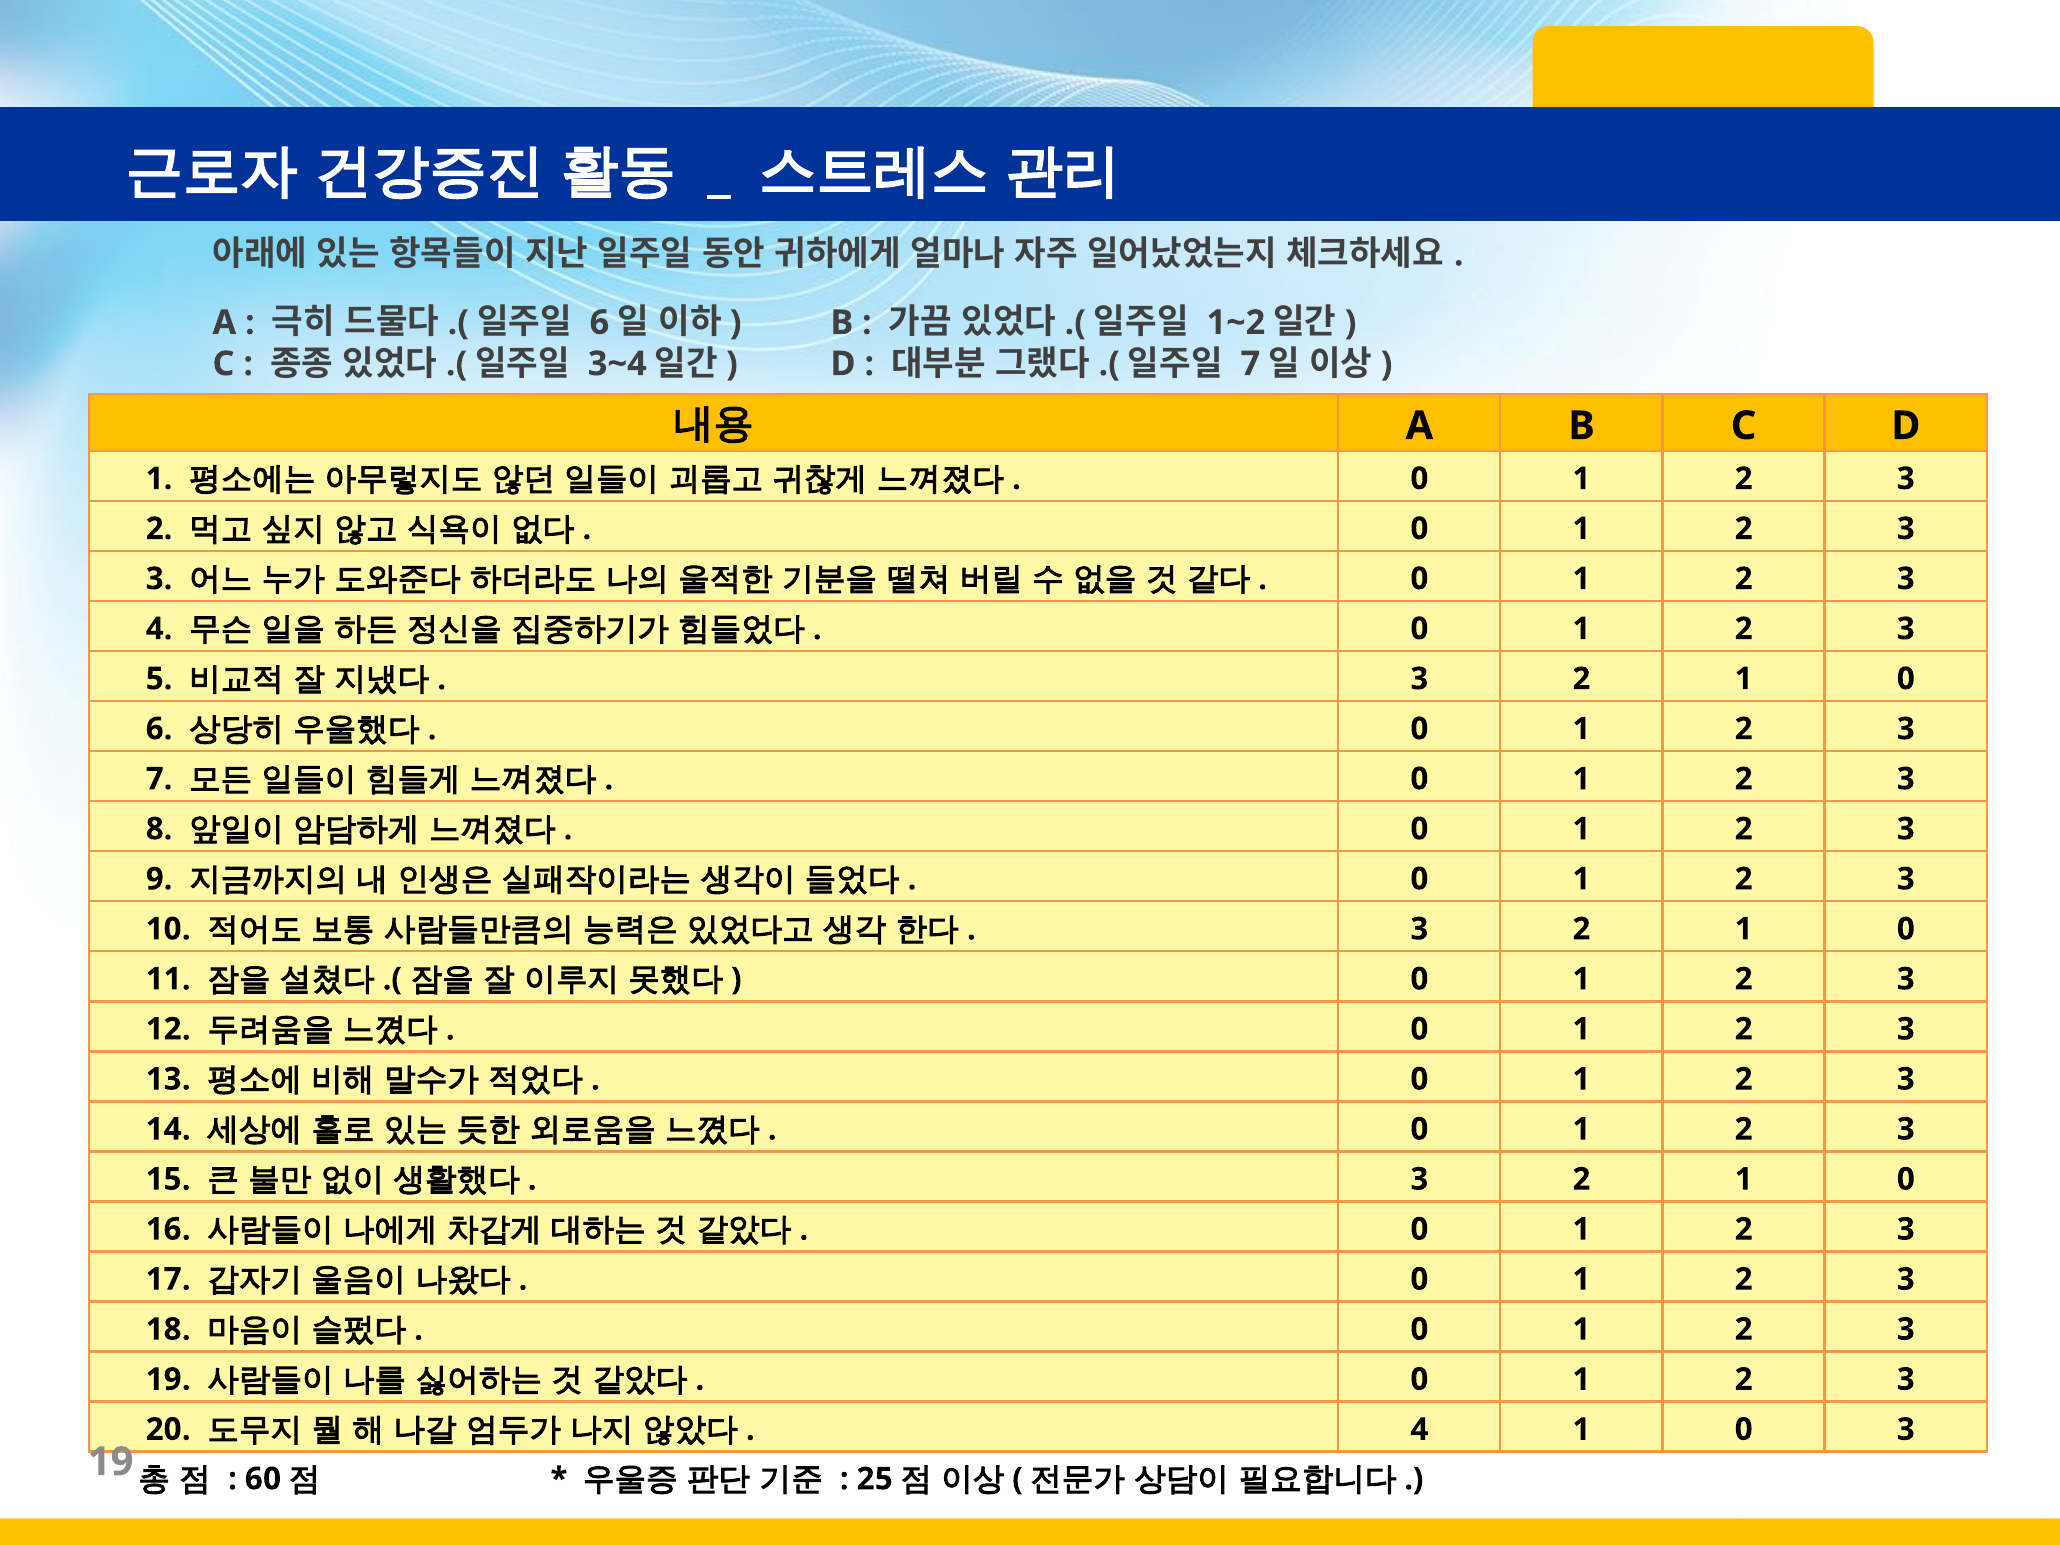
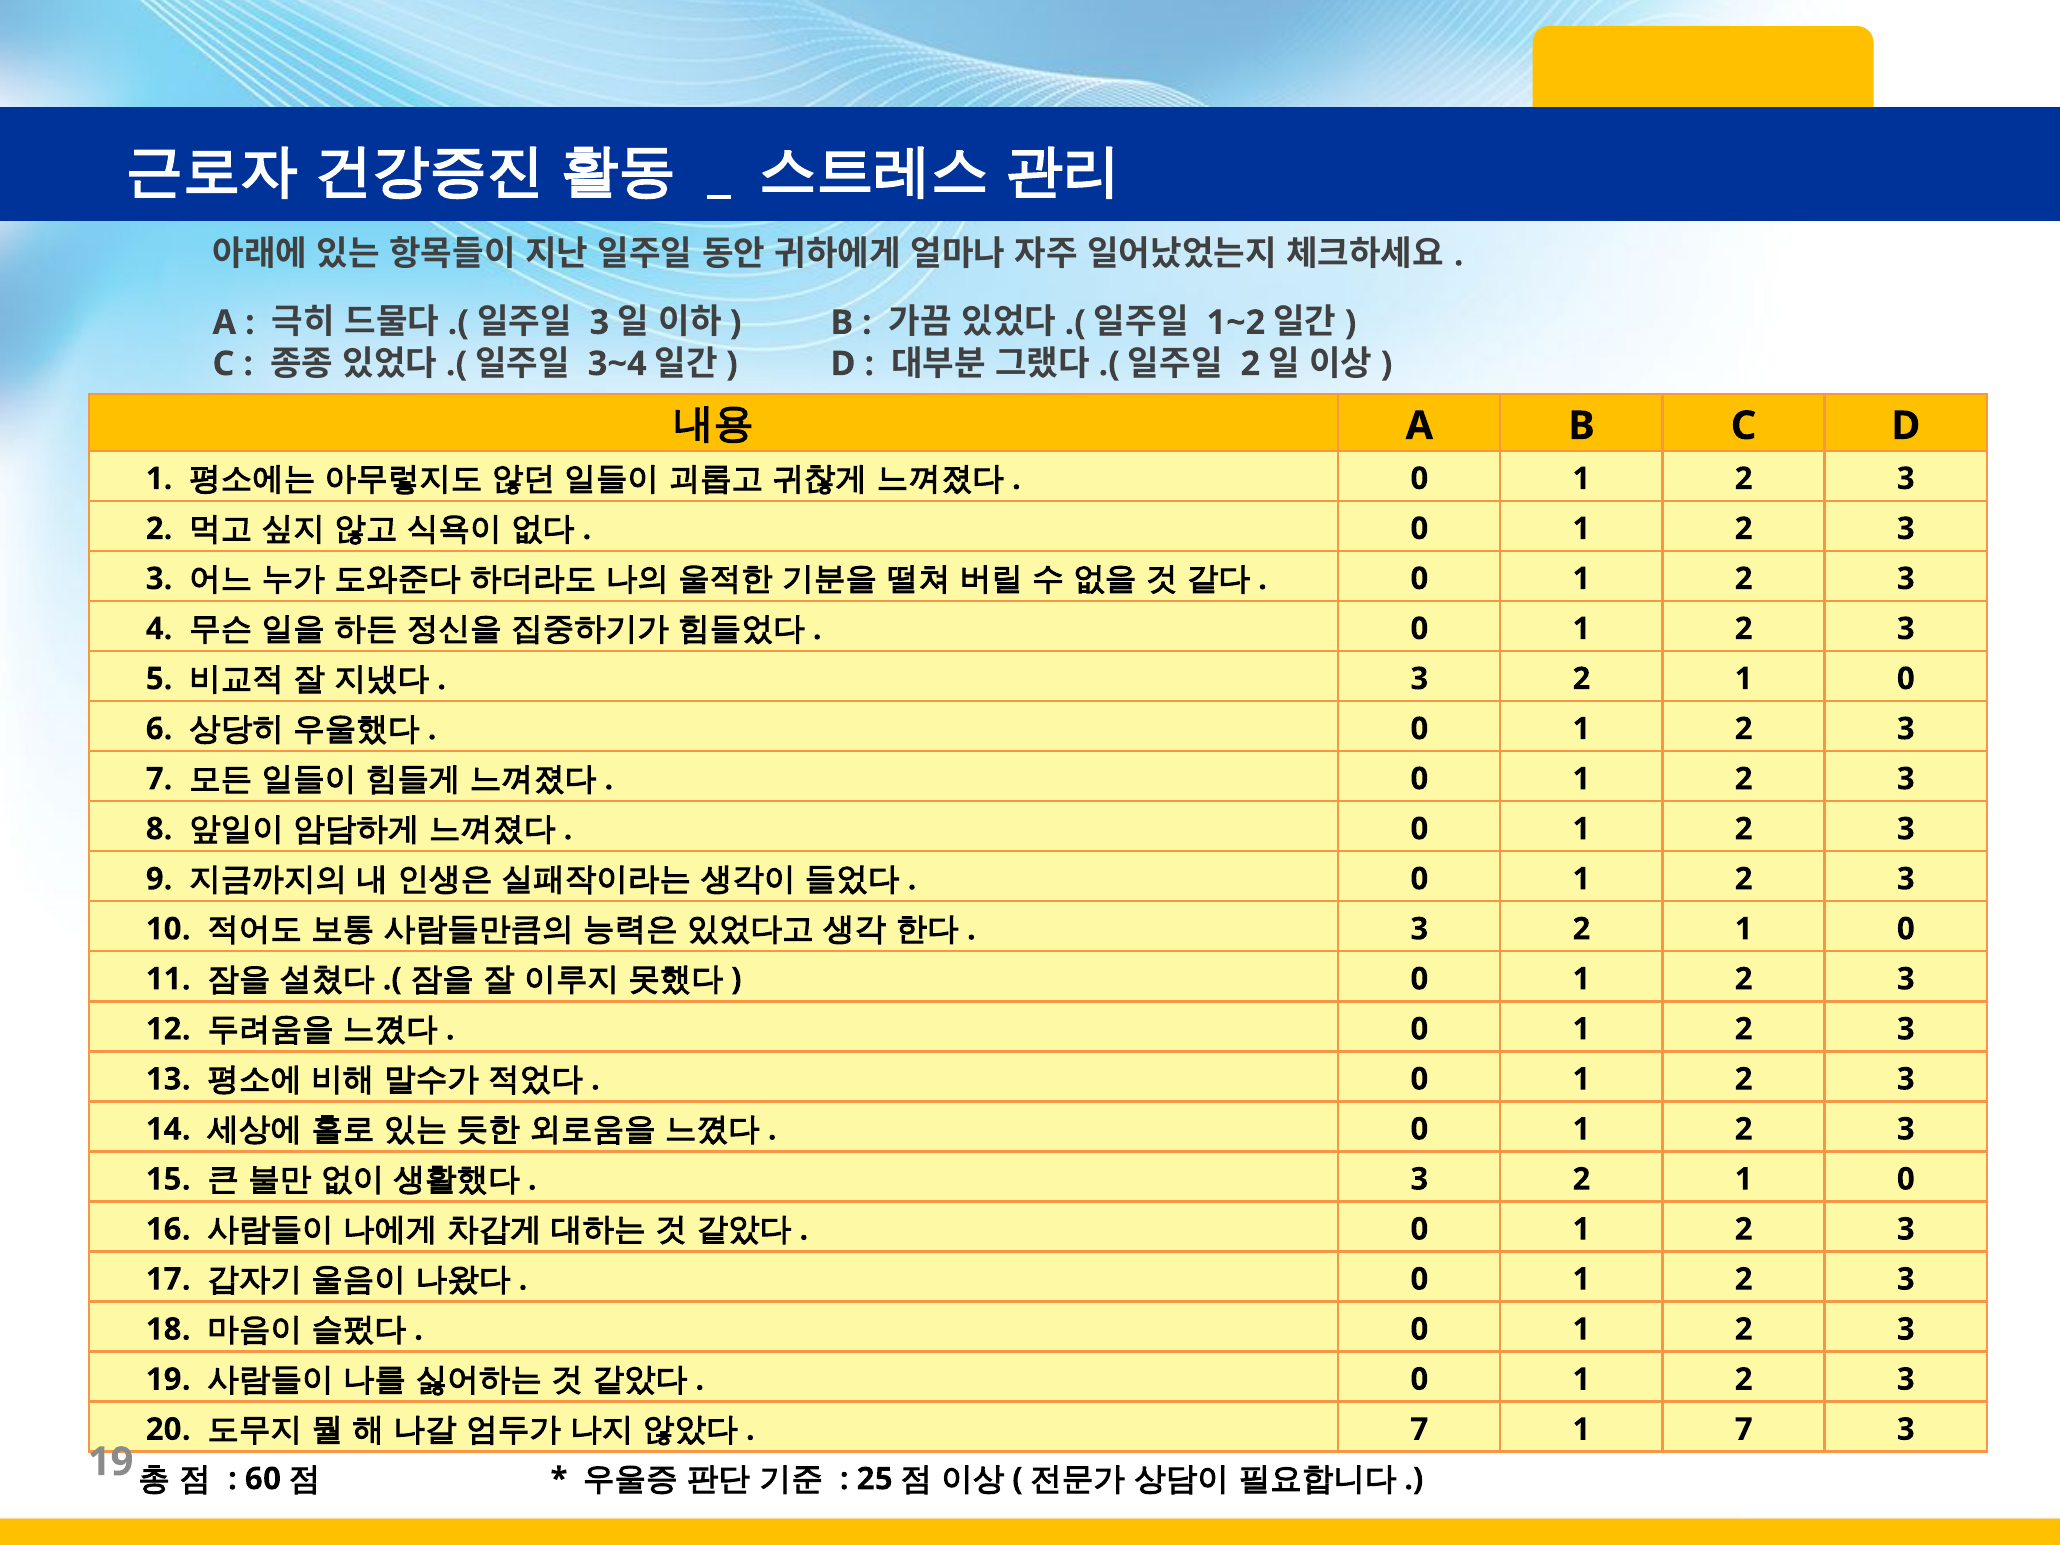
6: 6 -> 3 (599, 323)
7: 7 -> 2 (1250, 364)
4: 4 -> 7 (1419, 1429)
0: 0 -> 7 (1744, 1429)
